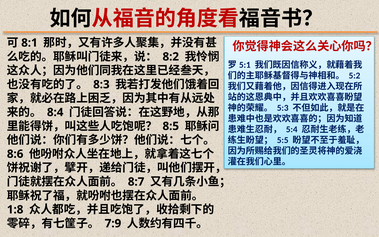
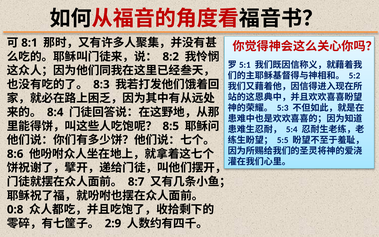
1:8: 1:8 -> 0:8 (15, 209)
7:9: 7:9 -> 2:9 (113, 223)
